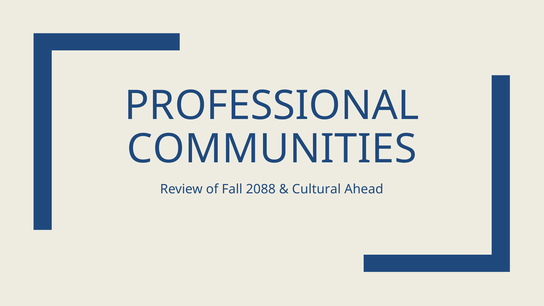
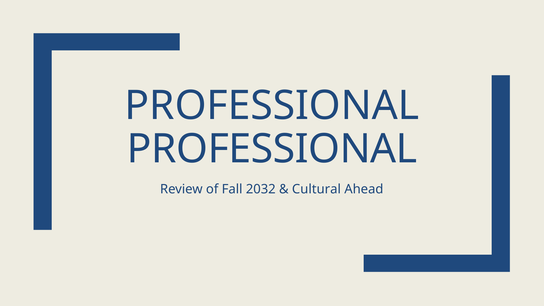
COMMUNITIES: COMMUNITIES -> PROFESSIONAL (272, 149)
2088: 2088 -> 2032 (261, 189)
